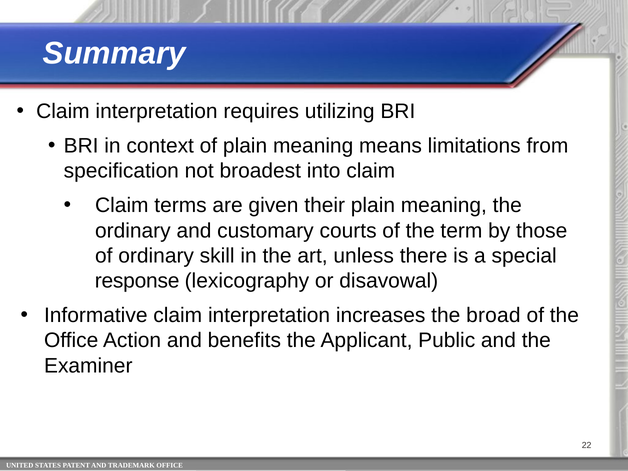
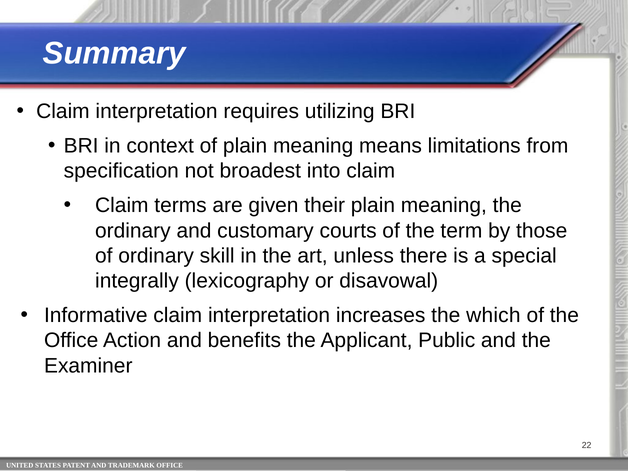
response: response -> integrally (137, 281)
broad: broad -> which (493, 315)
